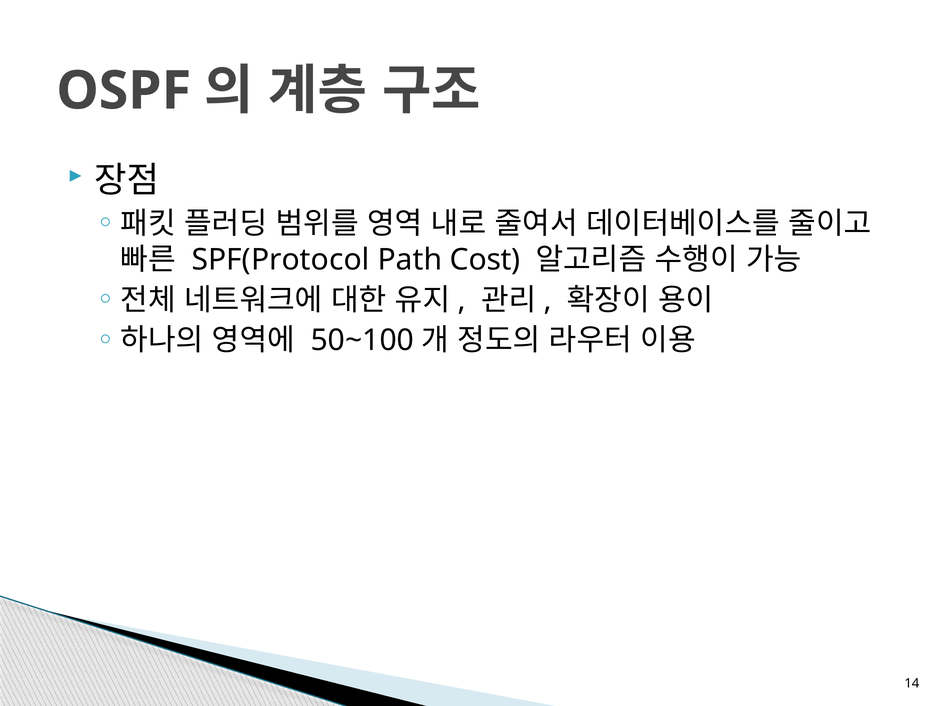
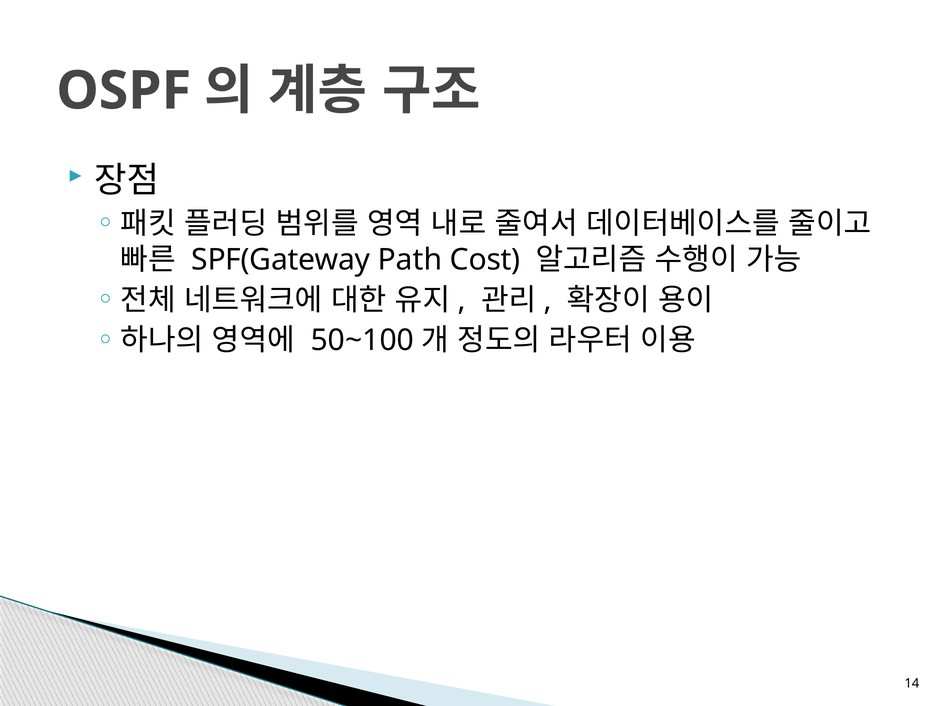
SPF(Protocol: SPF(Protocol -> SPF(Gateway (281, 260)
